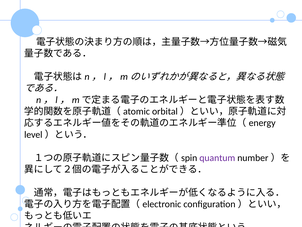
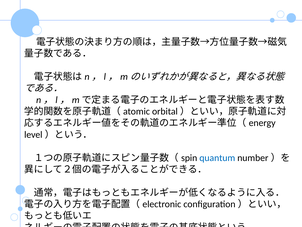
quantum colour: purple -> blue (217, 157)
